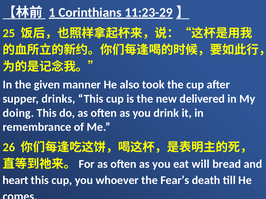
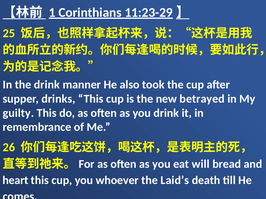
the given: given -> drink (47, 85)
delivered: delivered -> betrayed (202, 99)
doing: doing -> guilty (18, 113)
Fear’s: Fear’s -> Laid’s (175, 181)
